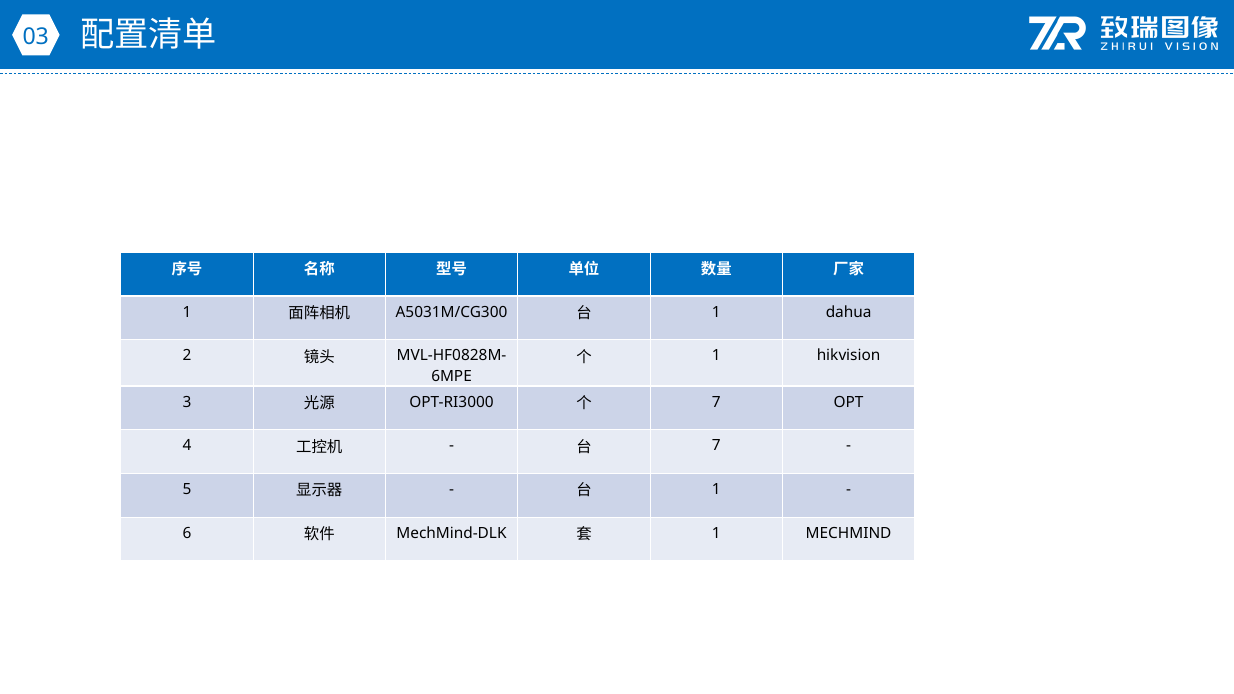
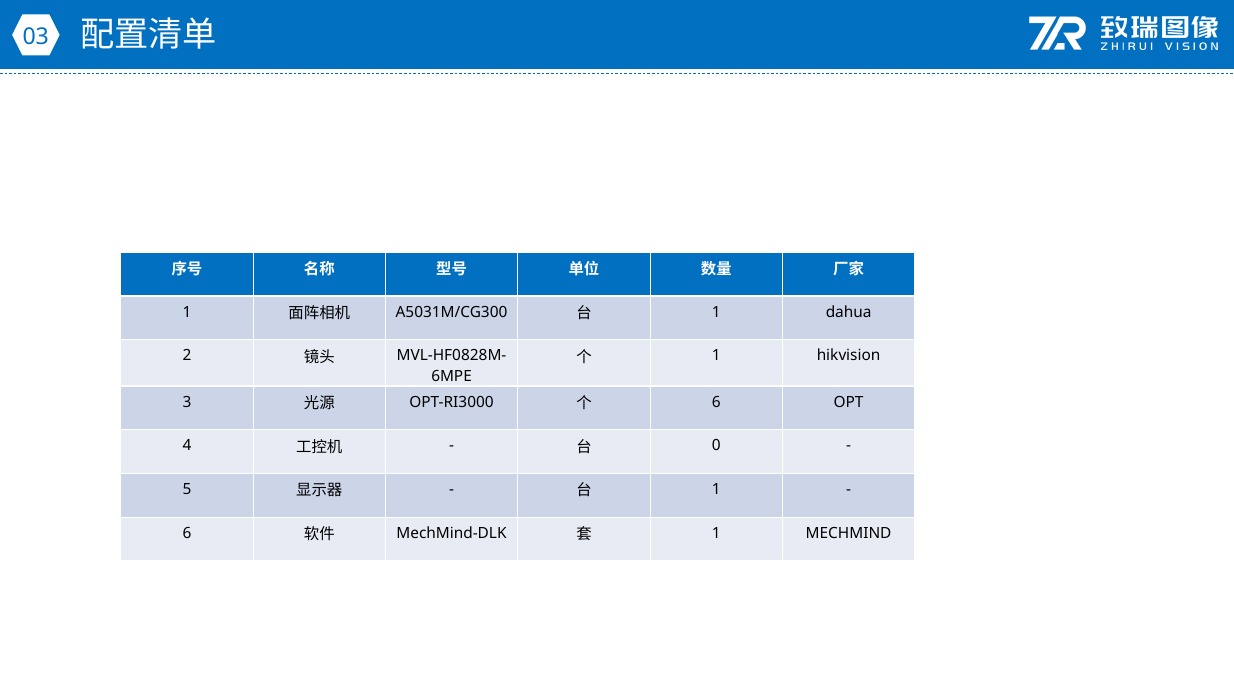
7: 7 -> 6 (716, 402)
7: 7 -> 0 (716, 446)
